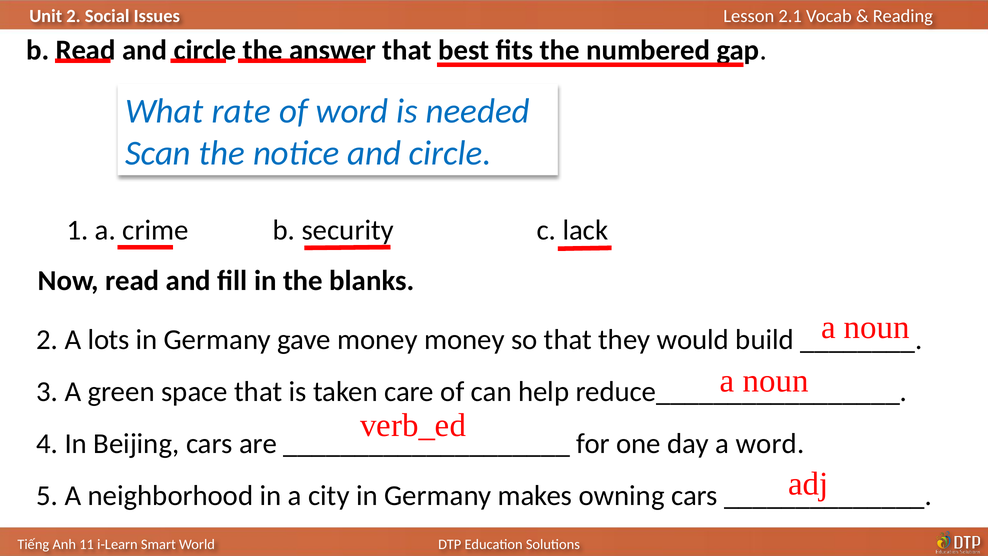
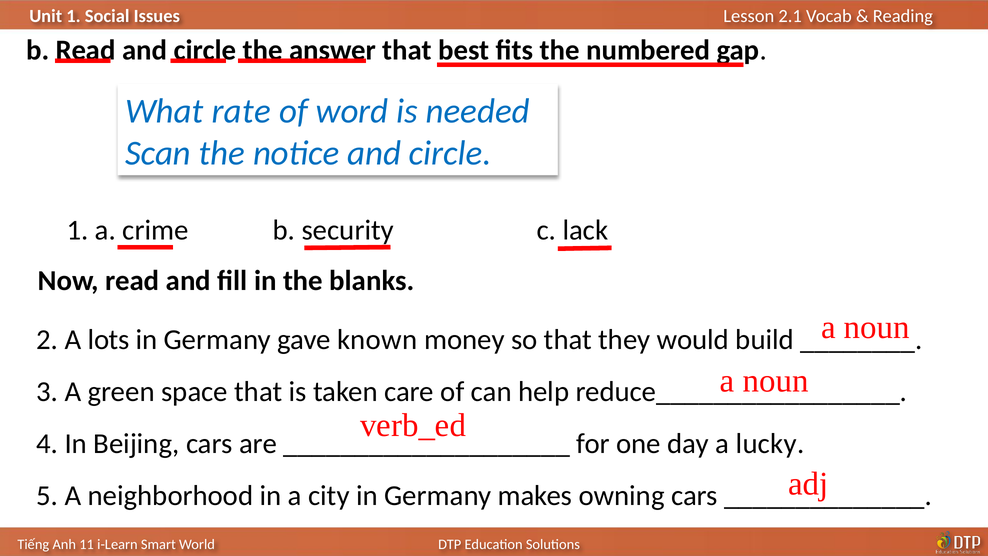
2: 2 -> 1 (74, 16)
gave money: money -> known (377, 340)
a word: word -> lucky (770, 443)
